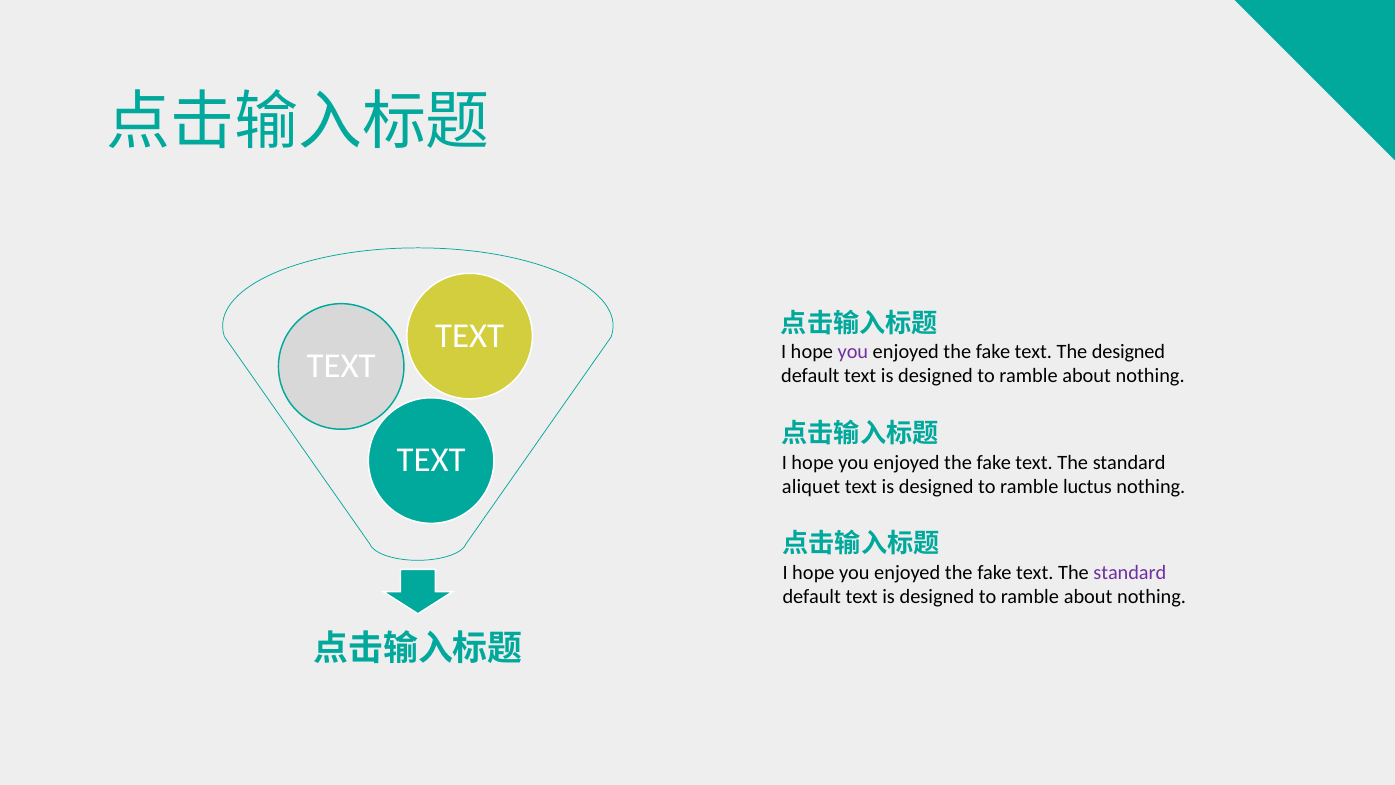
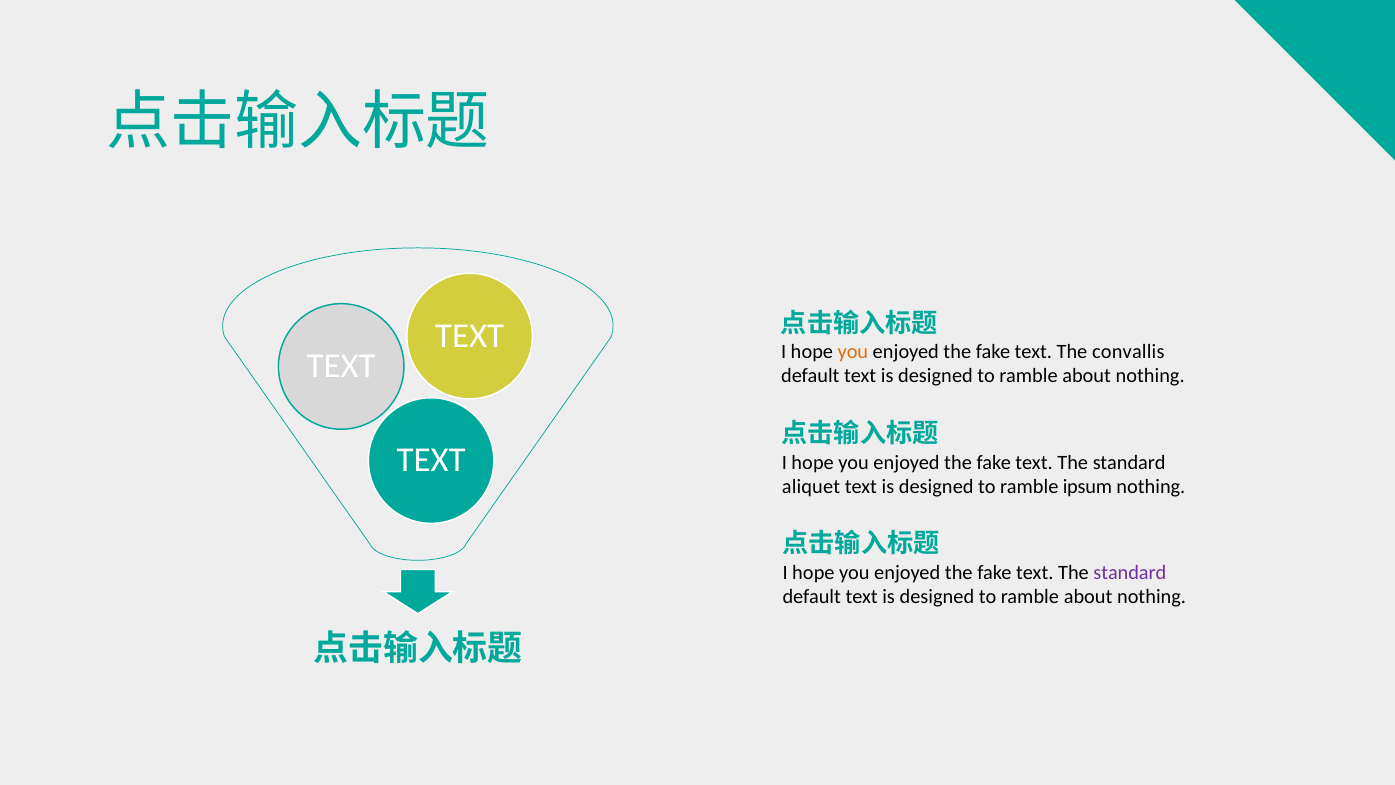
you colour: purple -> orange (853, 352)
The designed: designed -> convallis (1128, 352)
luctus: luctus -> ipsum (1087, 487)
